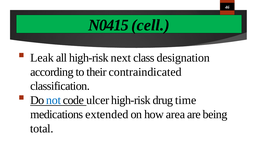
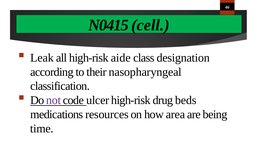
next: next -> aide (121, 58)
contraindicated: contraindicated -> nasopharyngeal (145, 72)
not colour: blue -> purple (54, 100)
time: time -> beds (186, 100)
extended: extended -> resources (107, 114)
total: total -> time (42, 128)
